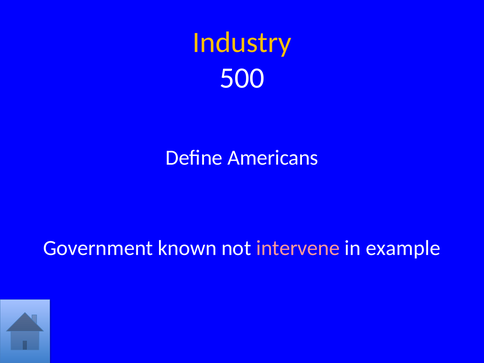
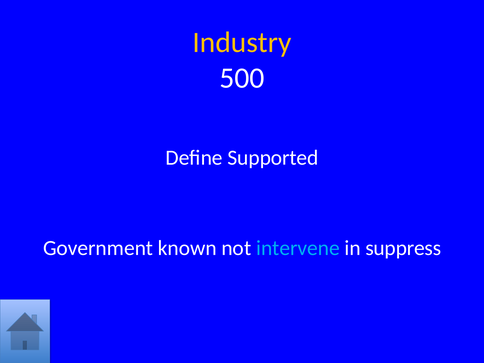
Americans: Americans -> Supported (273, 158)
intervene colour: pink -> light blue (298, 248)
example: example -> suppress (403, 248)
